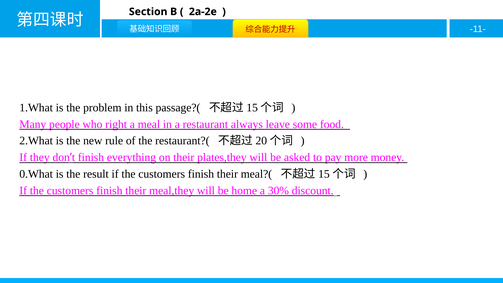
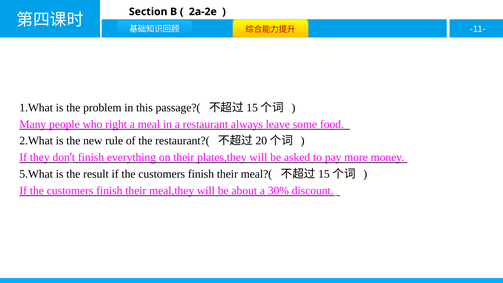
0.What: 0.What -> 5.What (36, 174)
home: home -> about (244, 191)
